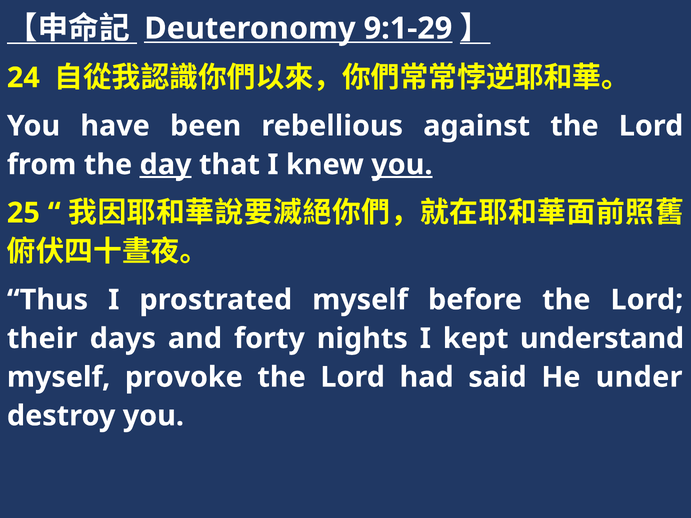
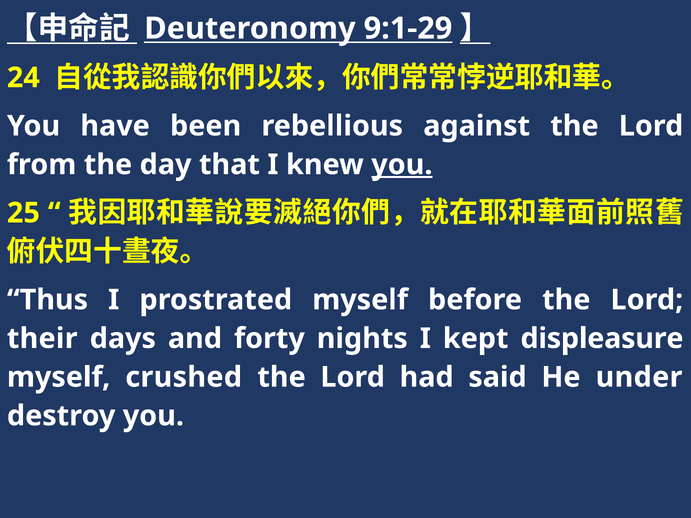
day underline: present -> none (166, 165)
understand: understand -> displeasure (602, 339)
provoke: provoke -> crushed (184, 377)
